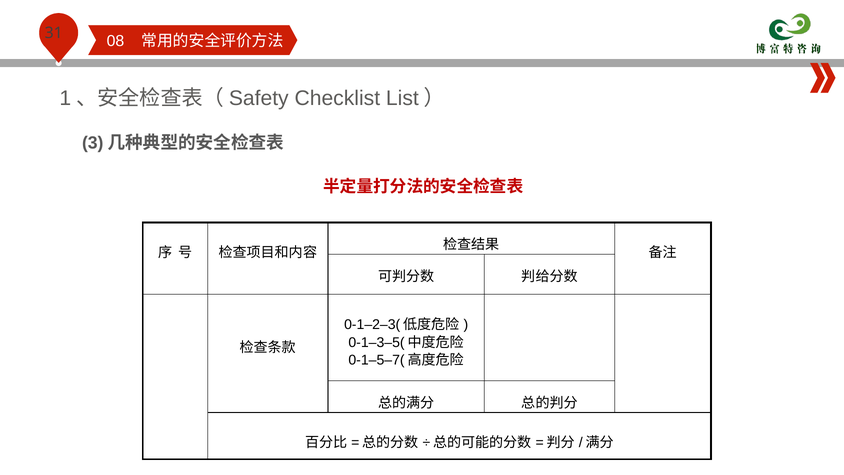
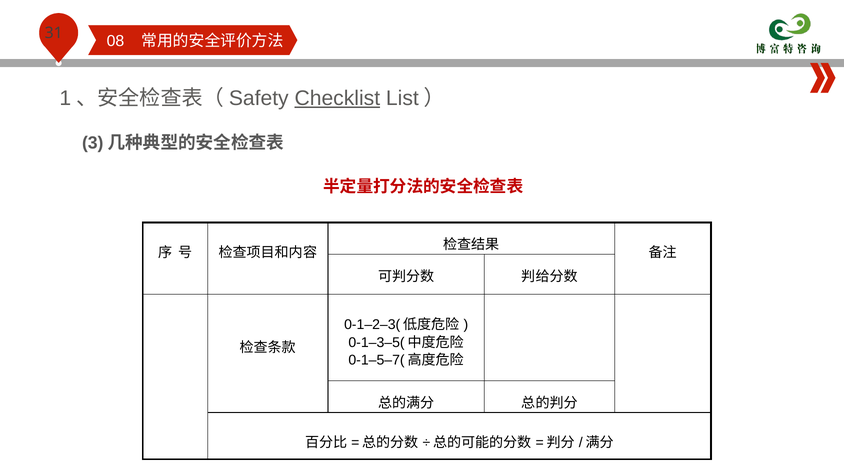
Checklist underline: none -> present (337, 98)
